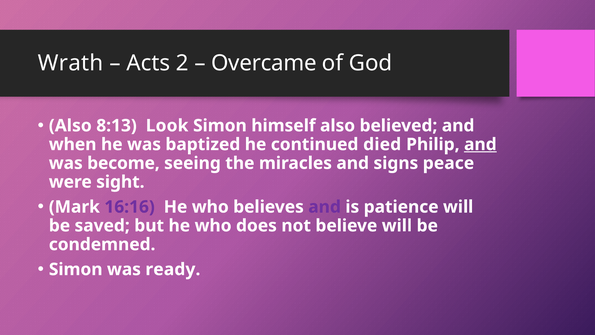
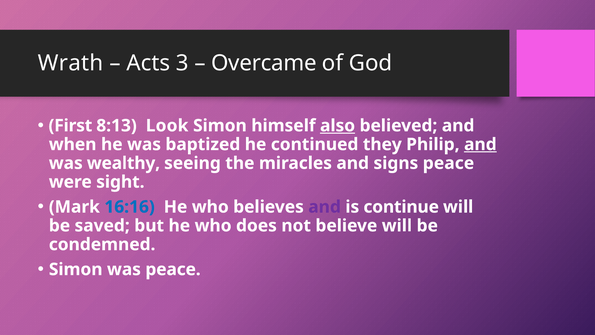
2: 2 -> 3 (182, 63)
Also: Also -> First (70, 126)
also underline: none -> present (338, 126)
died: died -> they (382, 144)
become: become -> wealthy (123, 163)
16:16 colour: purple -> blue (130, 207)
patience: patience -> continue (401, 207)
was ready: ready -> peace (173, 269)
